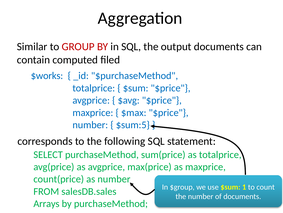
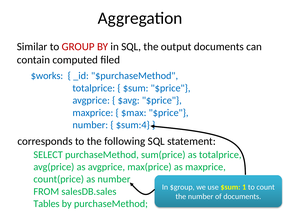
$sum:5: $sum:5 -> $sum:4 (133, 125)
Arrays: Arrays -> Tables (46, 203)
